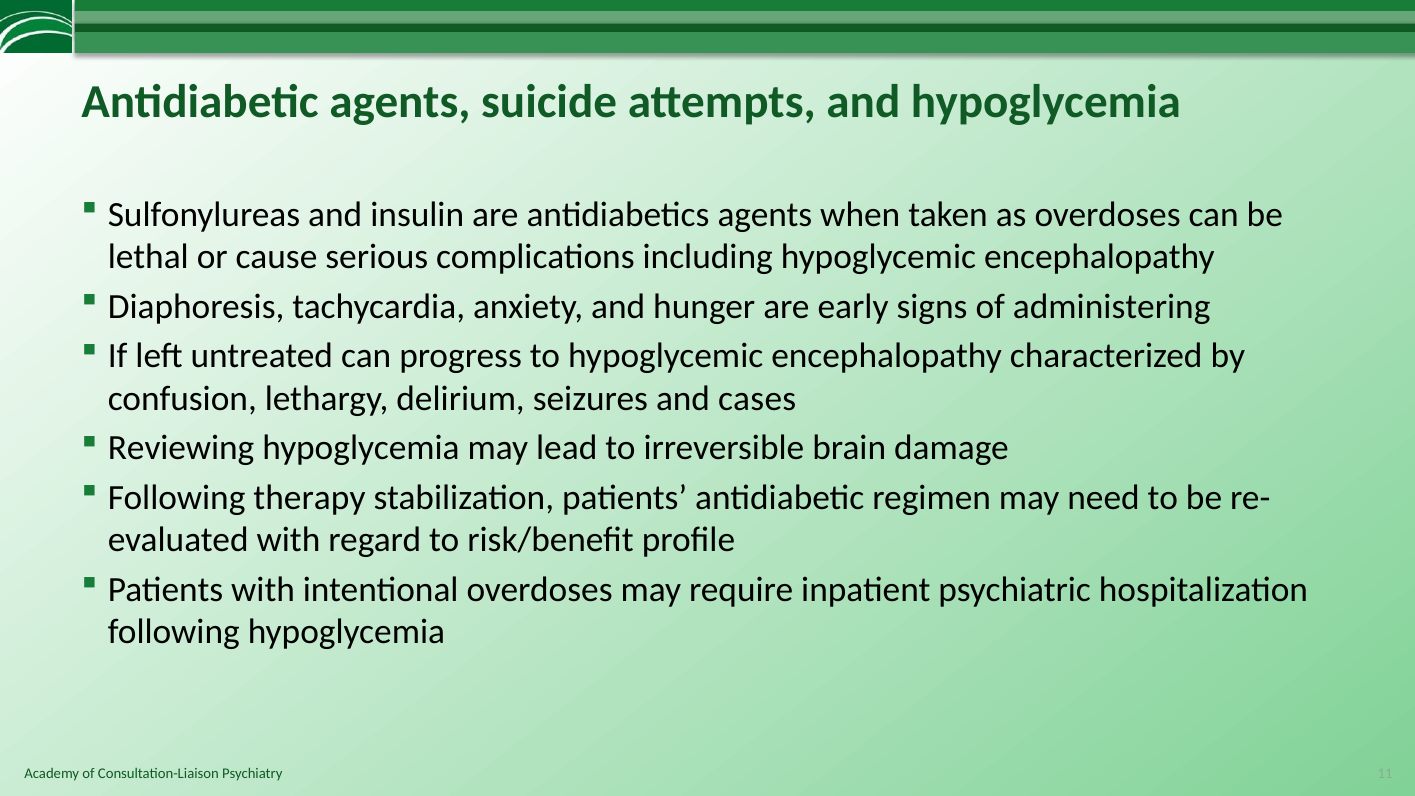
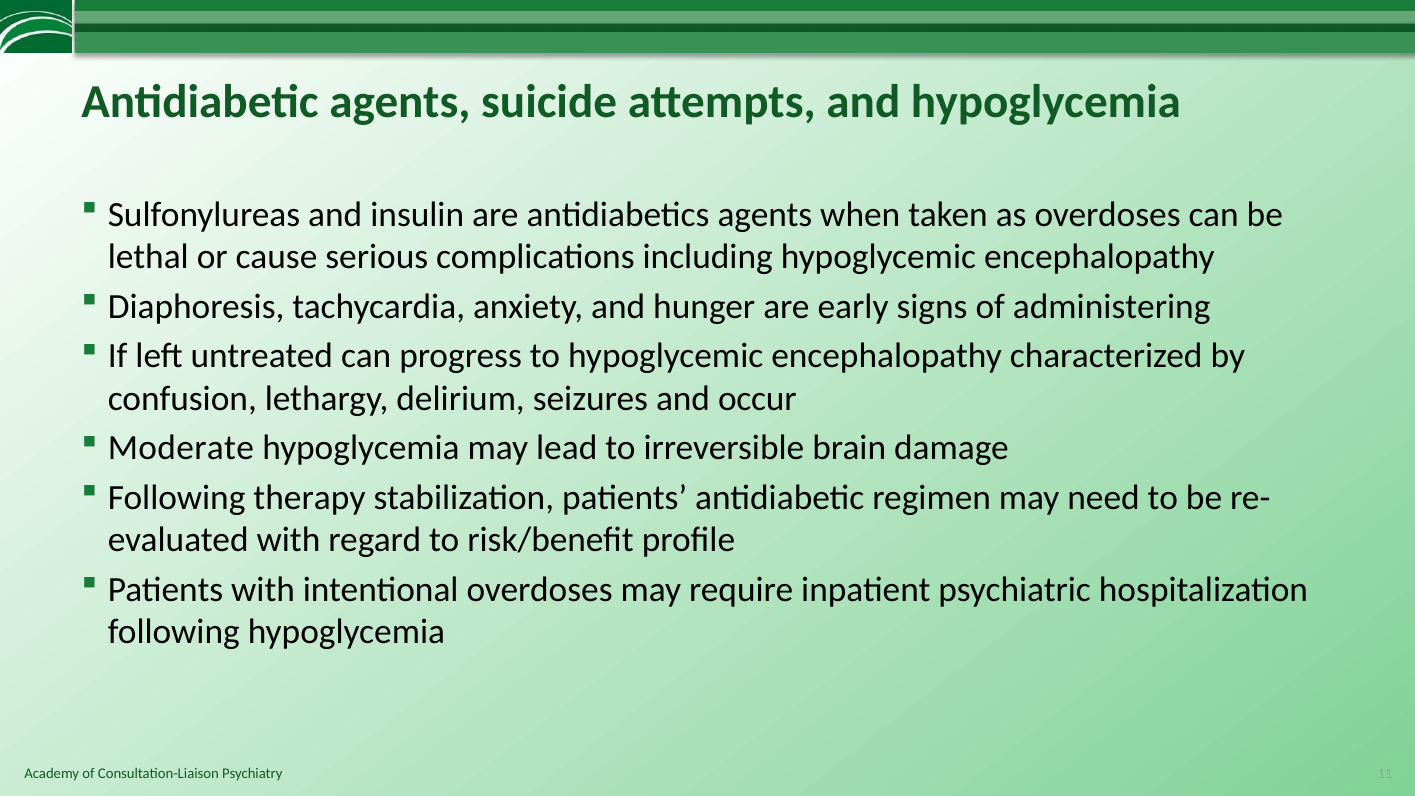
cases: cases -> occur (757, 399)
Reviewing: Reviewing -> Moderate (181, 448)
